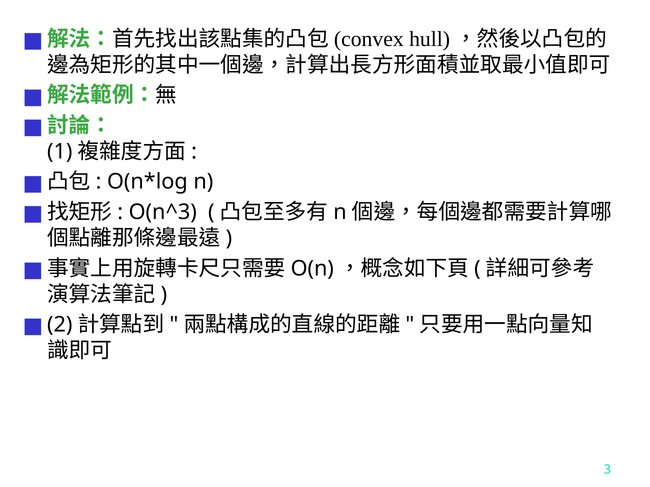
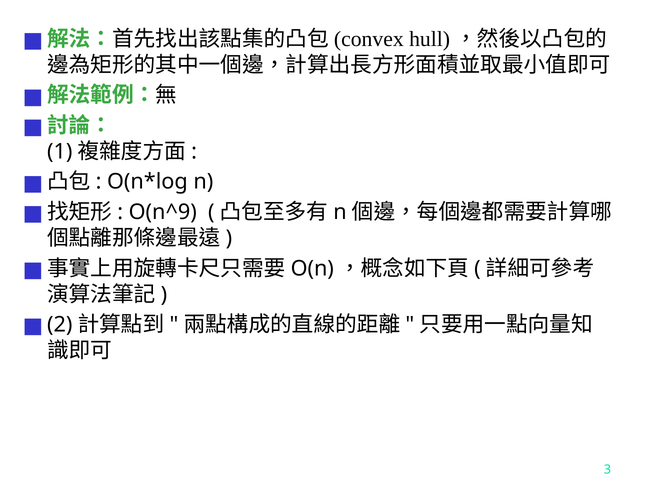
O(n^3: O(n^3 -> O(n^9 (163, 212)
